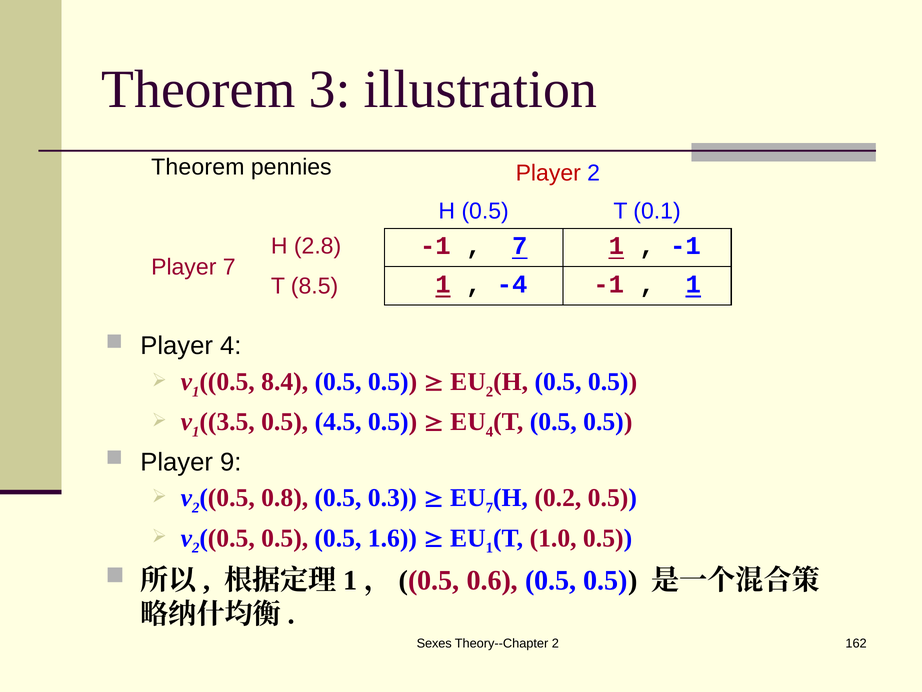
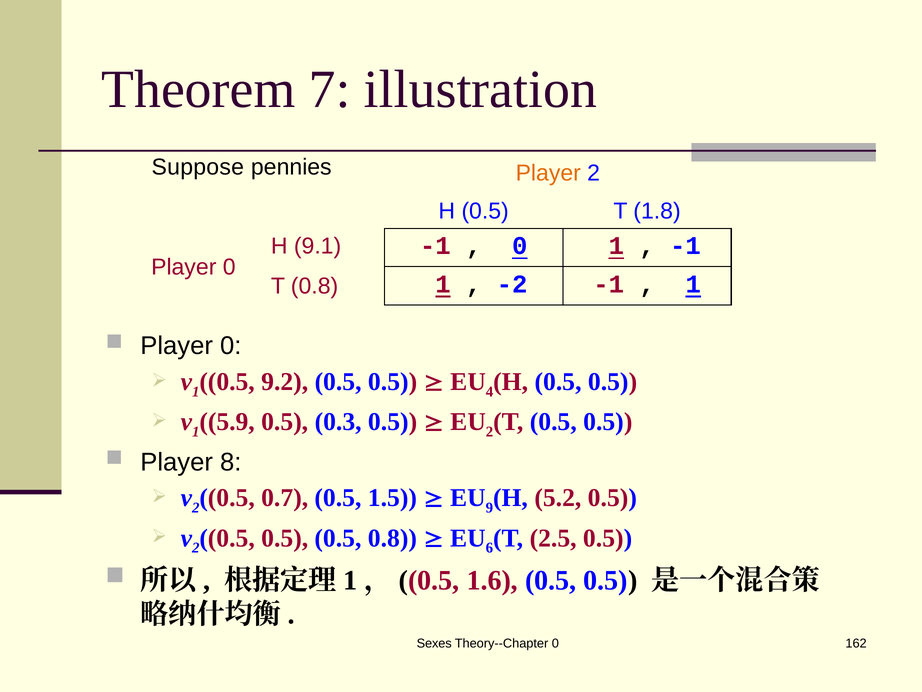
3: 3 -> 7 (330, 89)
Theorem: Theorem -> Suppose (198, 167)
Player colour: red -> orange (548, 173)
0.1: 0.1 -> 1.8 (657, 211)
2.8: 2.8 -> 9.1 (318, 246)
7: 7 -> 0 (520, 246)
7: 7 -> 0 (229, 267)
T 8.5: 8.5 -> 0.8 (315, 286)
-4: -4 -> -2 (512, 284)
4: 4 -> 0 (231, 346)
8.4: 8.4 -> 9.2 (285, 382)
2: 2 -> 4 (490, 392)
3.5: 3.5 -> 5.9 (227, 422)
4.5: 4.5 -> 0.3 (338, 422)
4: 4 -> 2 (490, 432)
9: 9 -> 8 (231, 462)
0.8: 0.8 -> 0.7 (285, 498)
0.3: 0.3 -> 1.5 (392, 498)
7: 7 -> 9 (489, 508)
0.2: 0.2 -> 5.2 (558, 498)
0.5 1.6: 1.6 -> 0.8 (392, 538)
1: 1 -> 6 (489, 548)
1.0: 1.0 -> 2.5 (553, 538)
0.6: 0.6 -> 1.6 (492, 580)
Theory--Chapter 2: 2 -> 0 (555, 643)
